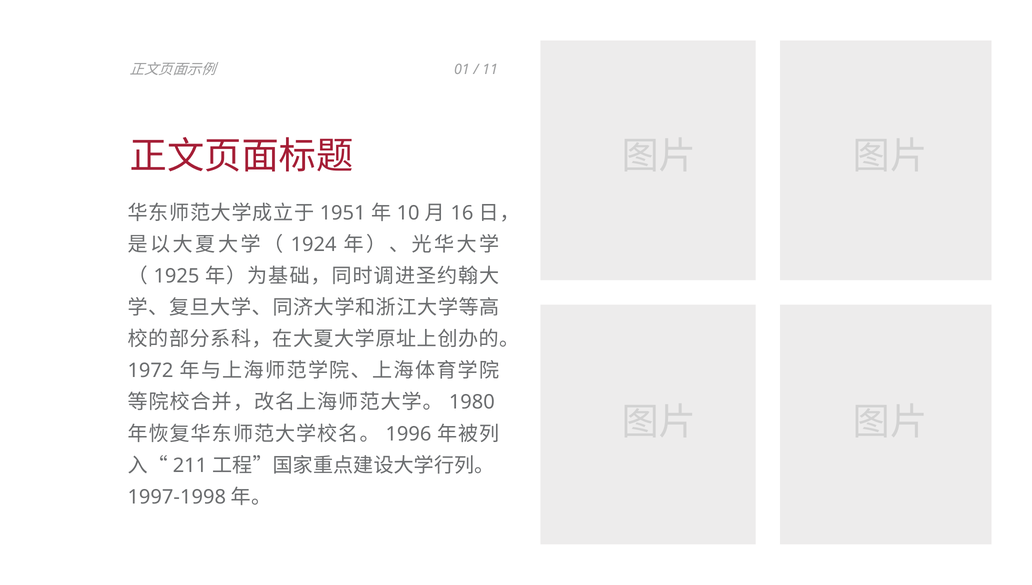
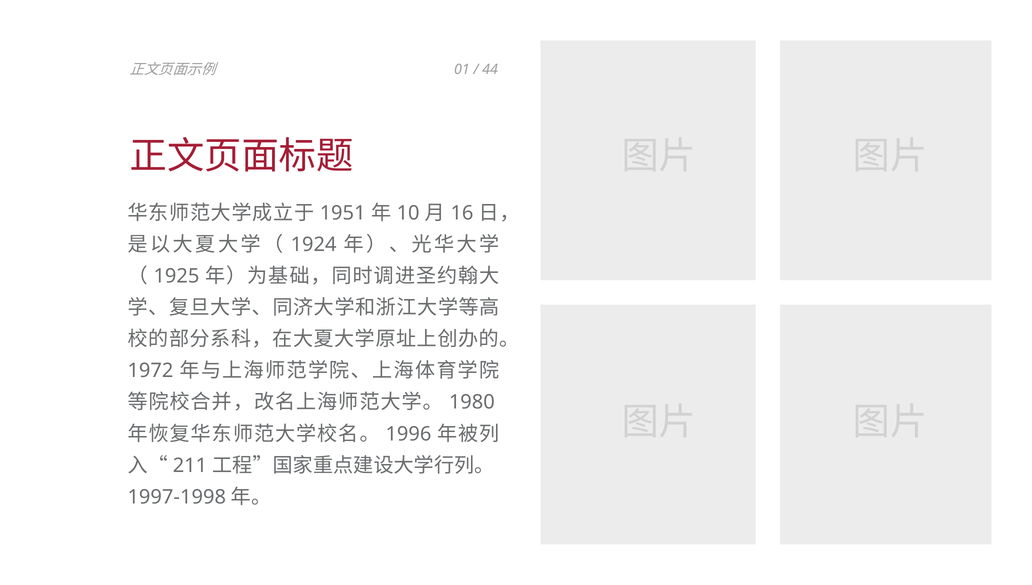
11: 11 -> 44 (490, 70)
